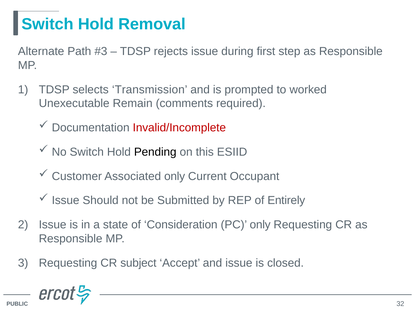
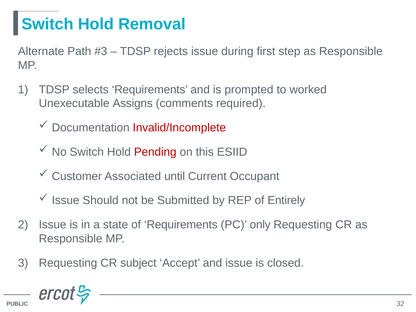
selects Transmission: Transmission -> Requirements (150, 90)
Remain: Remain -> Assigns (133, 103)
Pending colour: black -> red (155, 152)
Associated only: only -> until (175, 176)
of Consideration: Consideration -> Requirements (181, 225)
